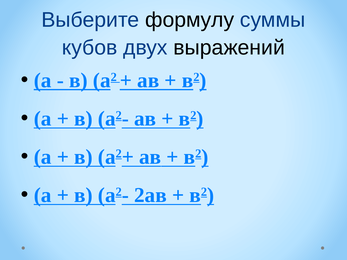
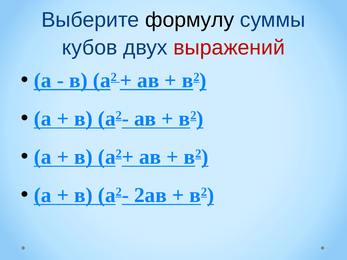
выражений colour: black -> red (229, 48)
